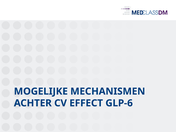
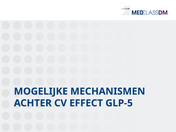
GLP-6: GLP-6 -> GLP-5 (119, 103)
